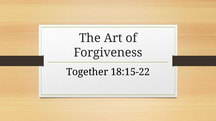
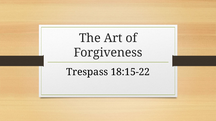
Together: Together -> Trespass (87, 72)
